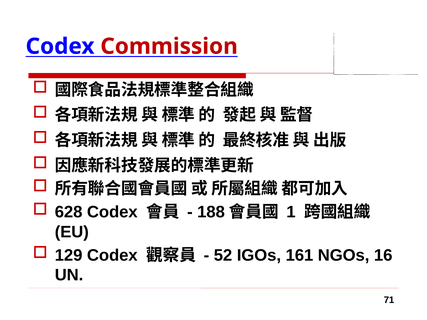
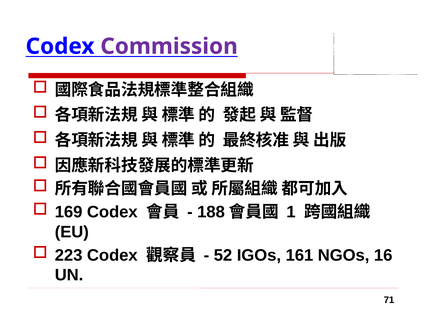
Commission colour: red -> purple (169, 46)
628: 628 -> 169 (69, 212)
129: 129 -> 223 (69, 255)
